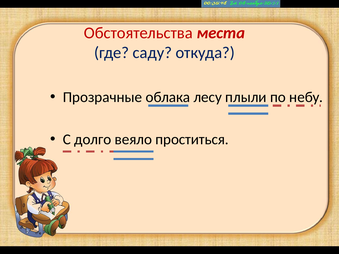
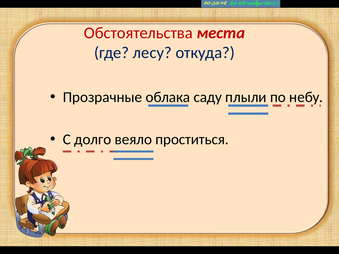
саду: саду -> лесу (152, 53)
лесу: лесу -> саду (208, 97)
